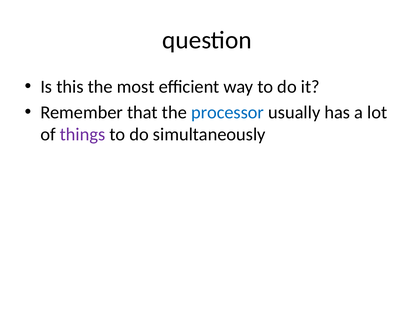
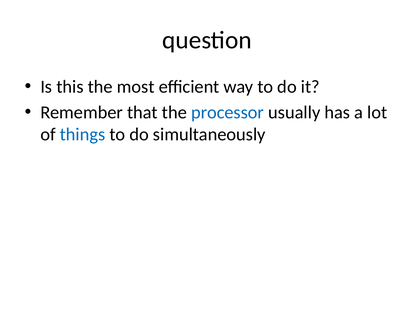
things colour: purple -> blue (83, 135)
